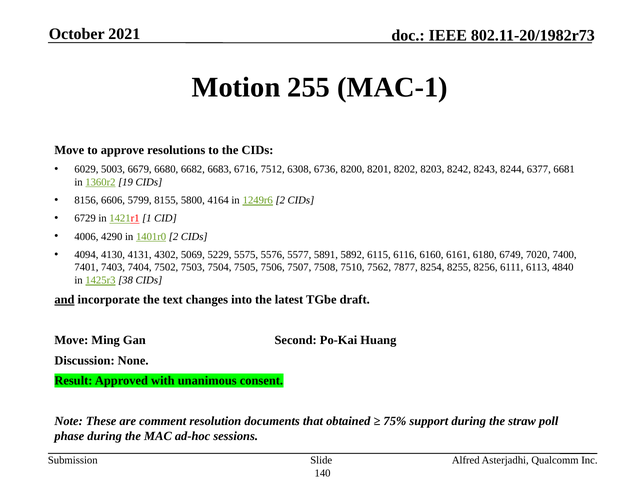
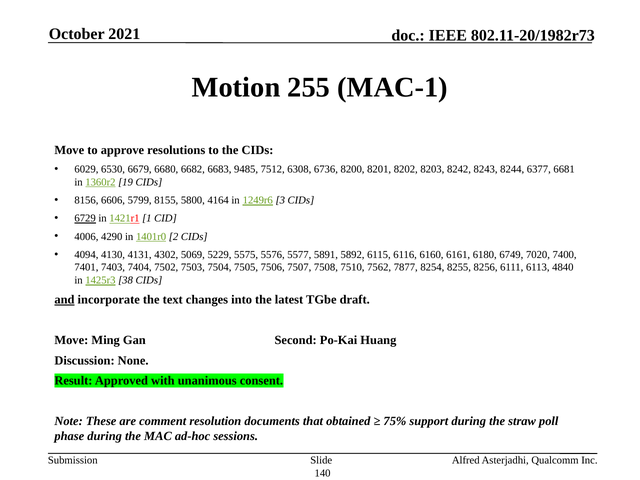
5003: 5003 -> 6530 (113, 169)
6716: 6716 -> 9485 (246, 169)
1249r6 2: 2 -> 3 (280, 200)
6729 underline: none -> present (85, 218)
